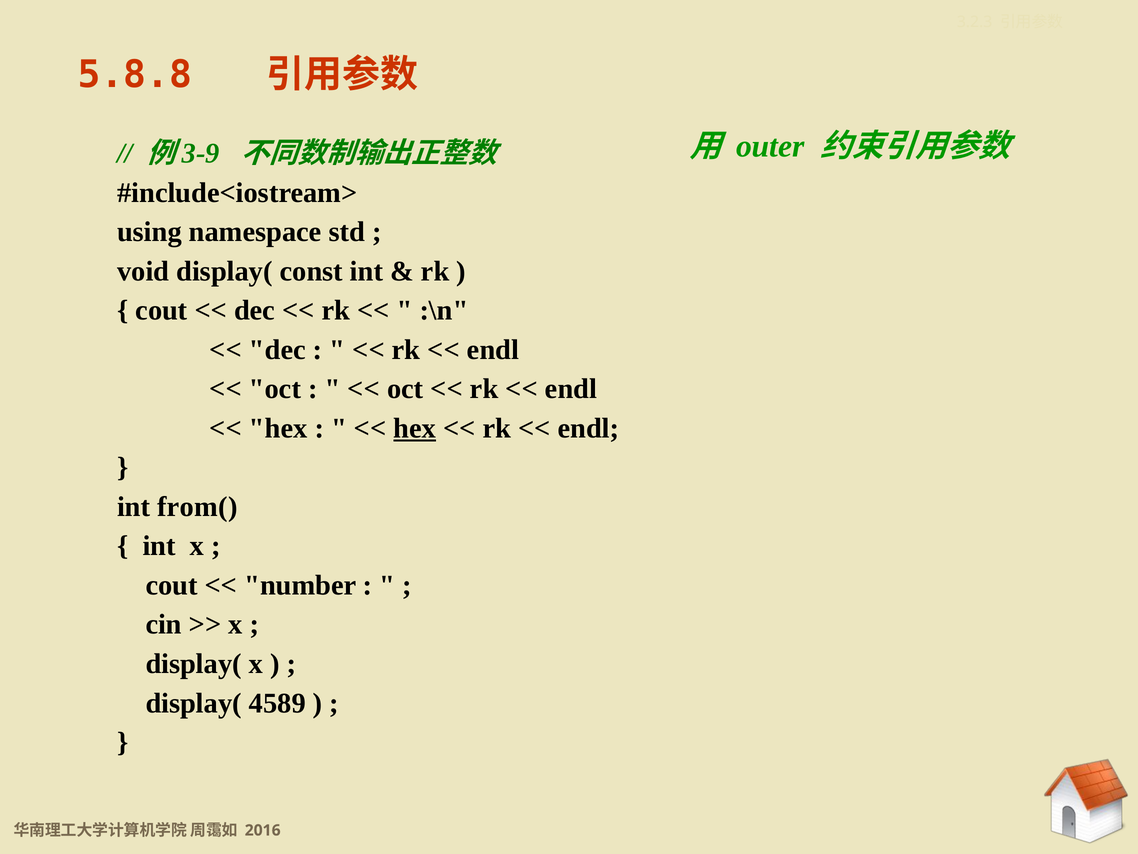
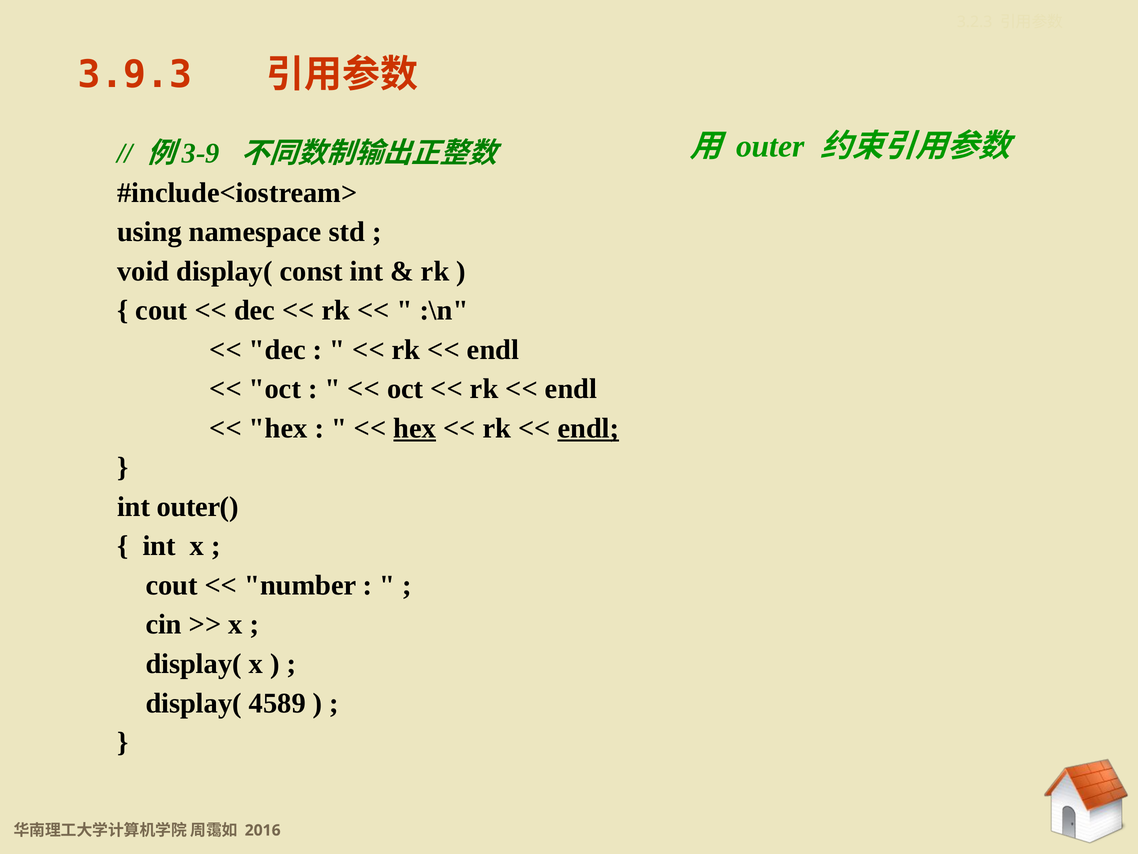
5.8.8: 5.8.8 -> 3.9.3 (135, 75)
endl underline: none -> present (588, 428)
from(: from( -> outer( (198, 506)
